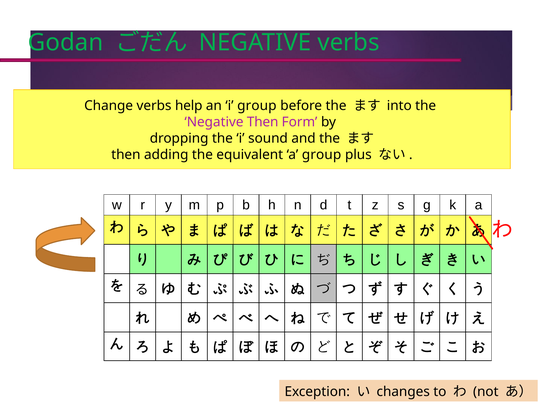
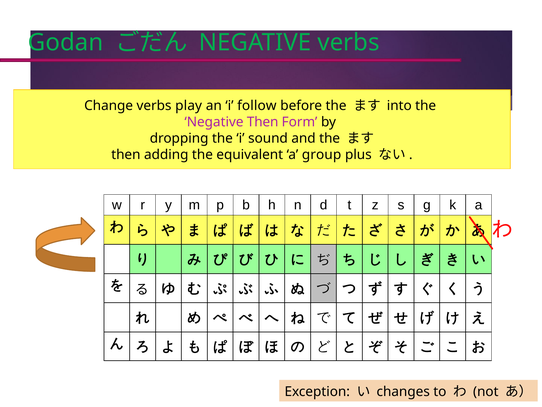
help: help -> play (189, 106)
i group: group -> follow (257, 106)
